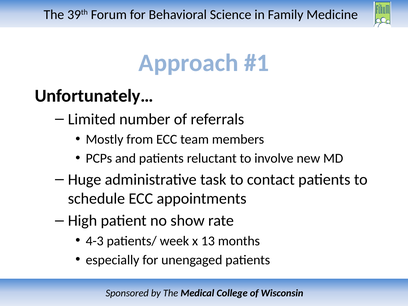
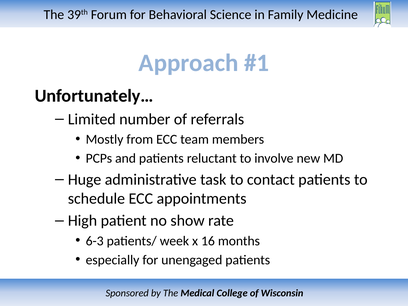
4-3: 4-3 -> 6-3 (95, 241)
13: 13 -> 16 (208, 241)
